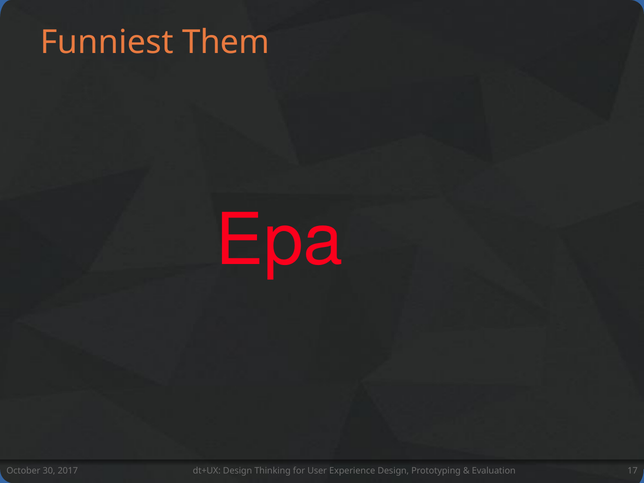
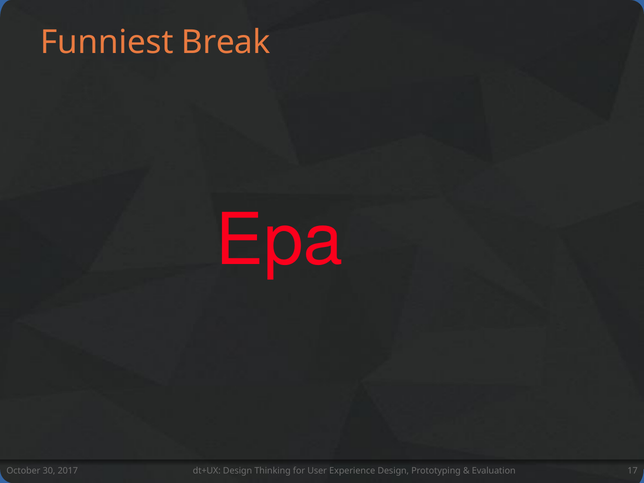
Them: Them -> Break (226, 43)
